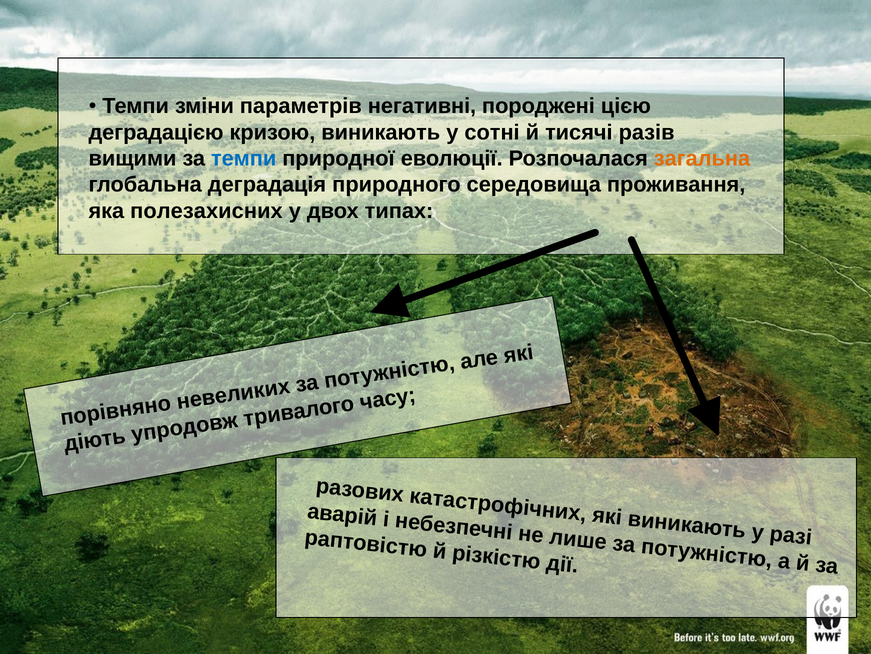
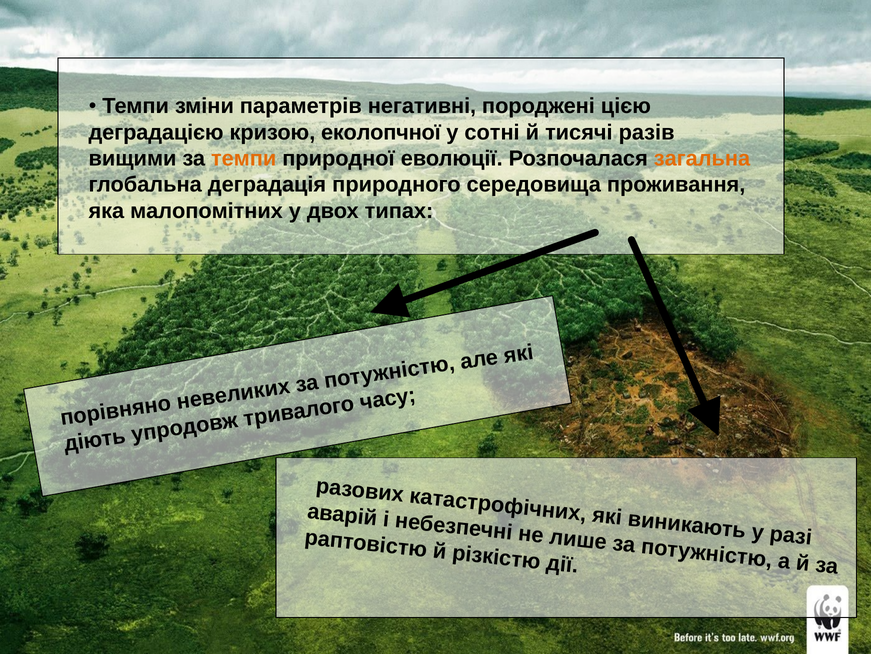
кризою виникають: виникають -> еколопчної (381, 132)
темпи colour: blue -> orange (244, 158)
полезахисних: полезахисних -> малопомітних (207, 211)
